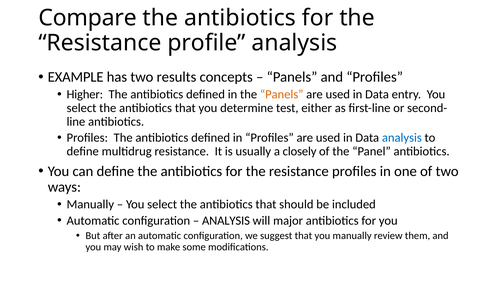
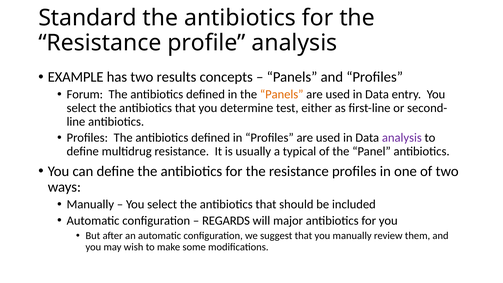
Compare: Compare -> Standard (88, 18)
Higher: Higher -> Forum (85, 94)
analysis colour: blue -> purple (402, 138)
closely: closely -> typical (300, 151)
ANALYSIS: ANALYSIS -> REGARDS (226, 221)
